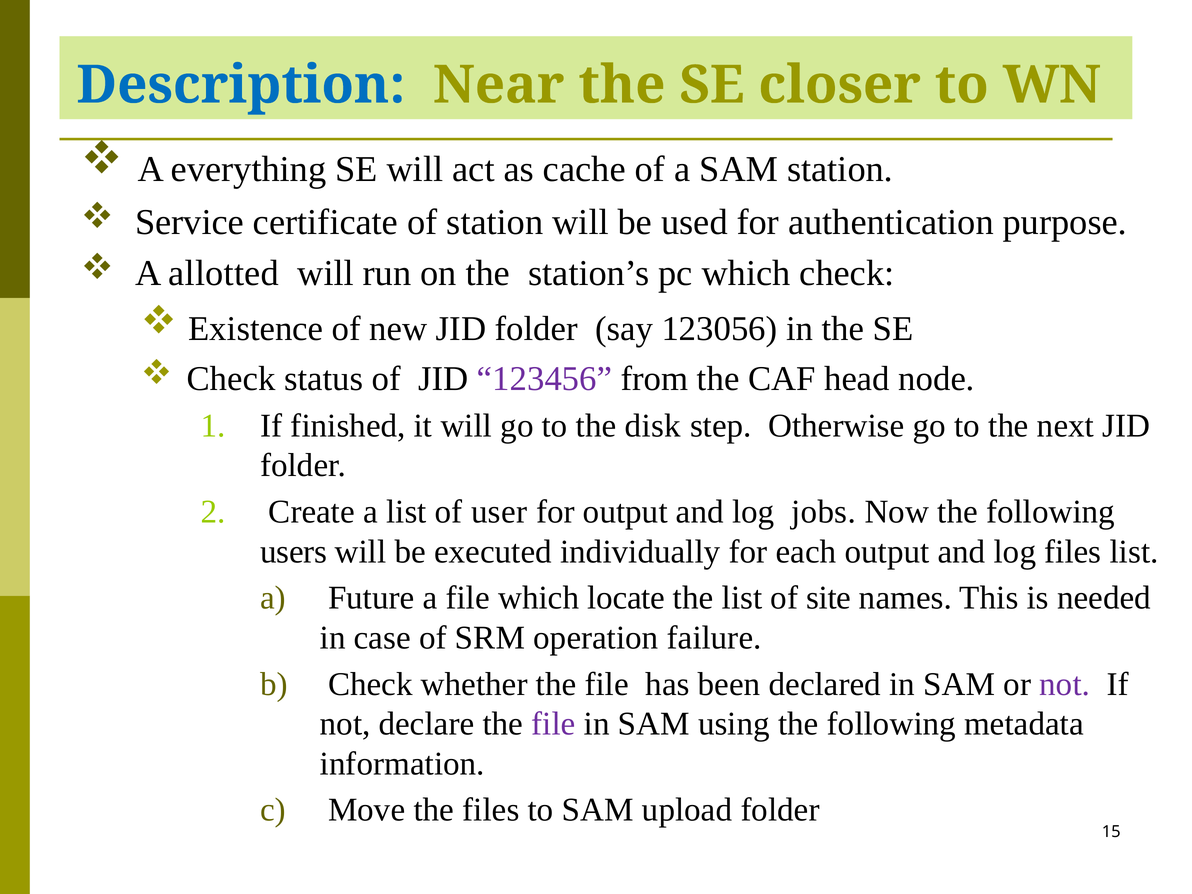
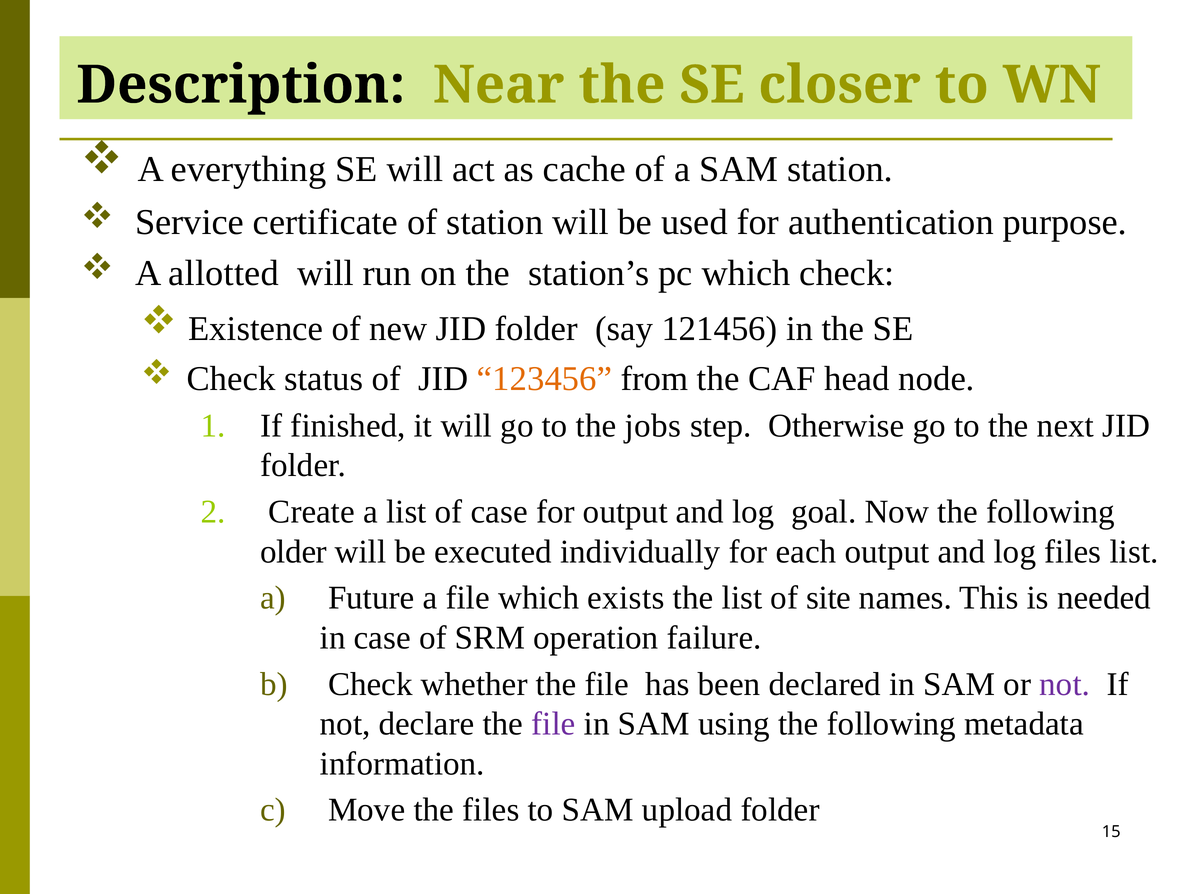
Description colour: blue -> black (241, 85)
123056: 123056 -> 121456 (719, 329)
123456 colour: purple -> orange (545, 379)
disk: disk -> jobs (653, 426)
of user: user -> case (499, 512)
jobs: jobs -> goal (824, 512)
users: users -> older (294, 552)
locate: locate -> exists (626, 598)
